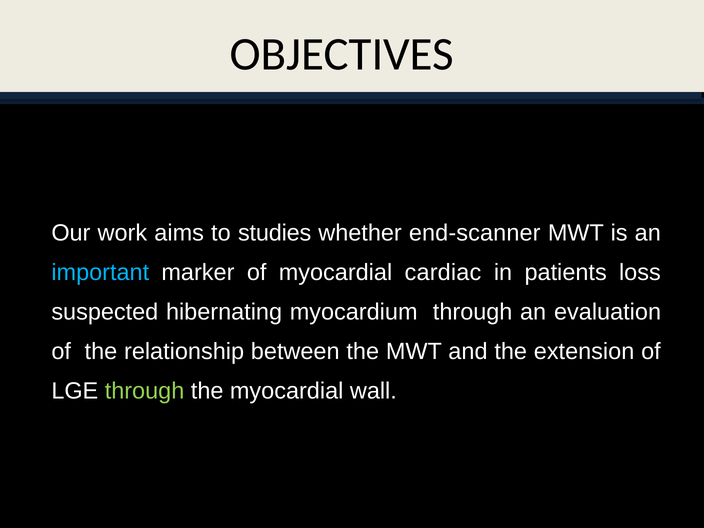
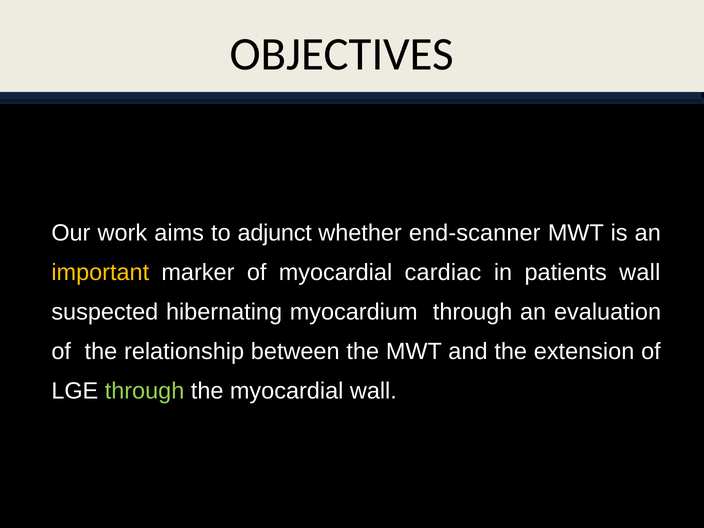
studies: studies -> adjunct (275, 233)
important colour: light blue -> yellow (100, 273)
patients loss: loss -> wall (640, 273)
